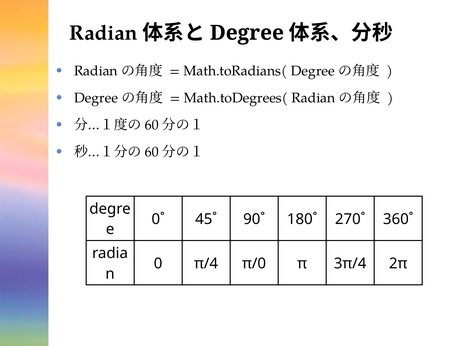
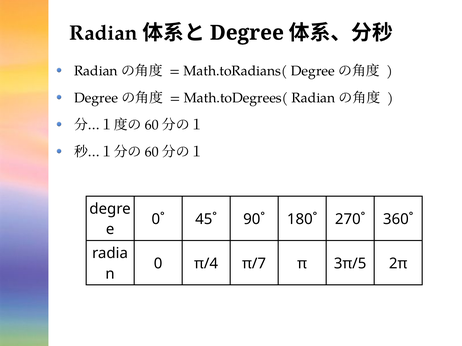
π/0: π/0 -> π/7 (254, 264)
3π/4: 3π/4 -> 3π/5 (350, 264)
